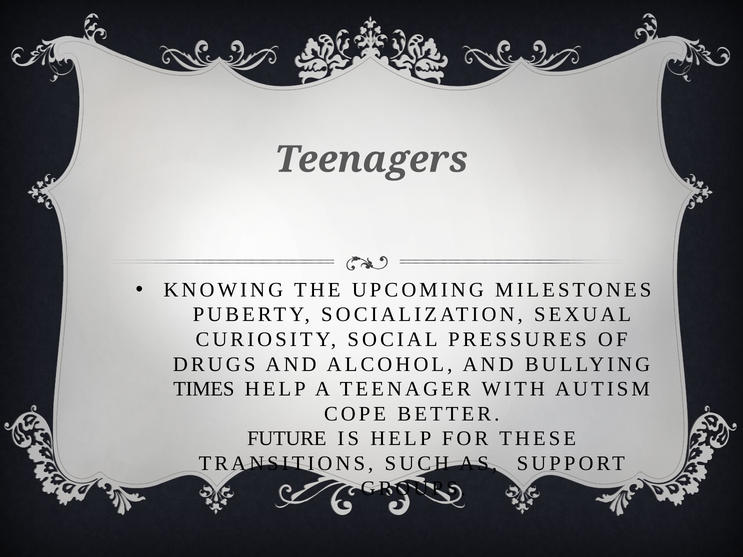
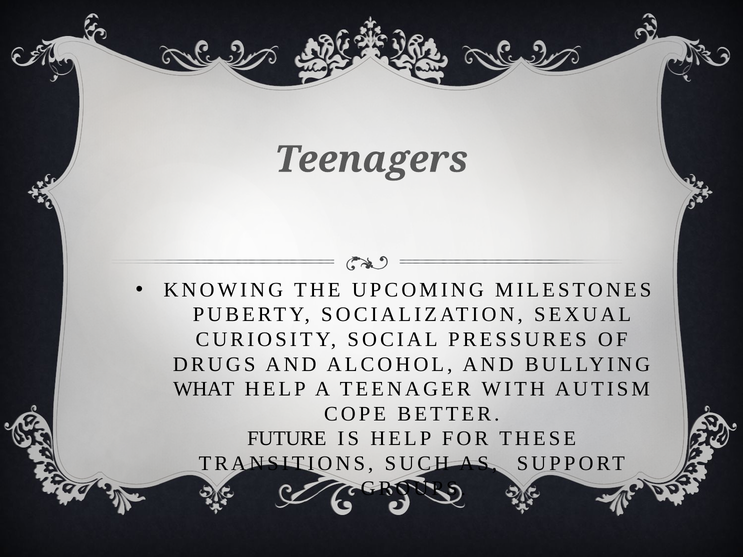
TIMES: TIMES -> WHAT (204, 389)
